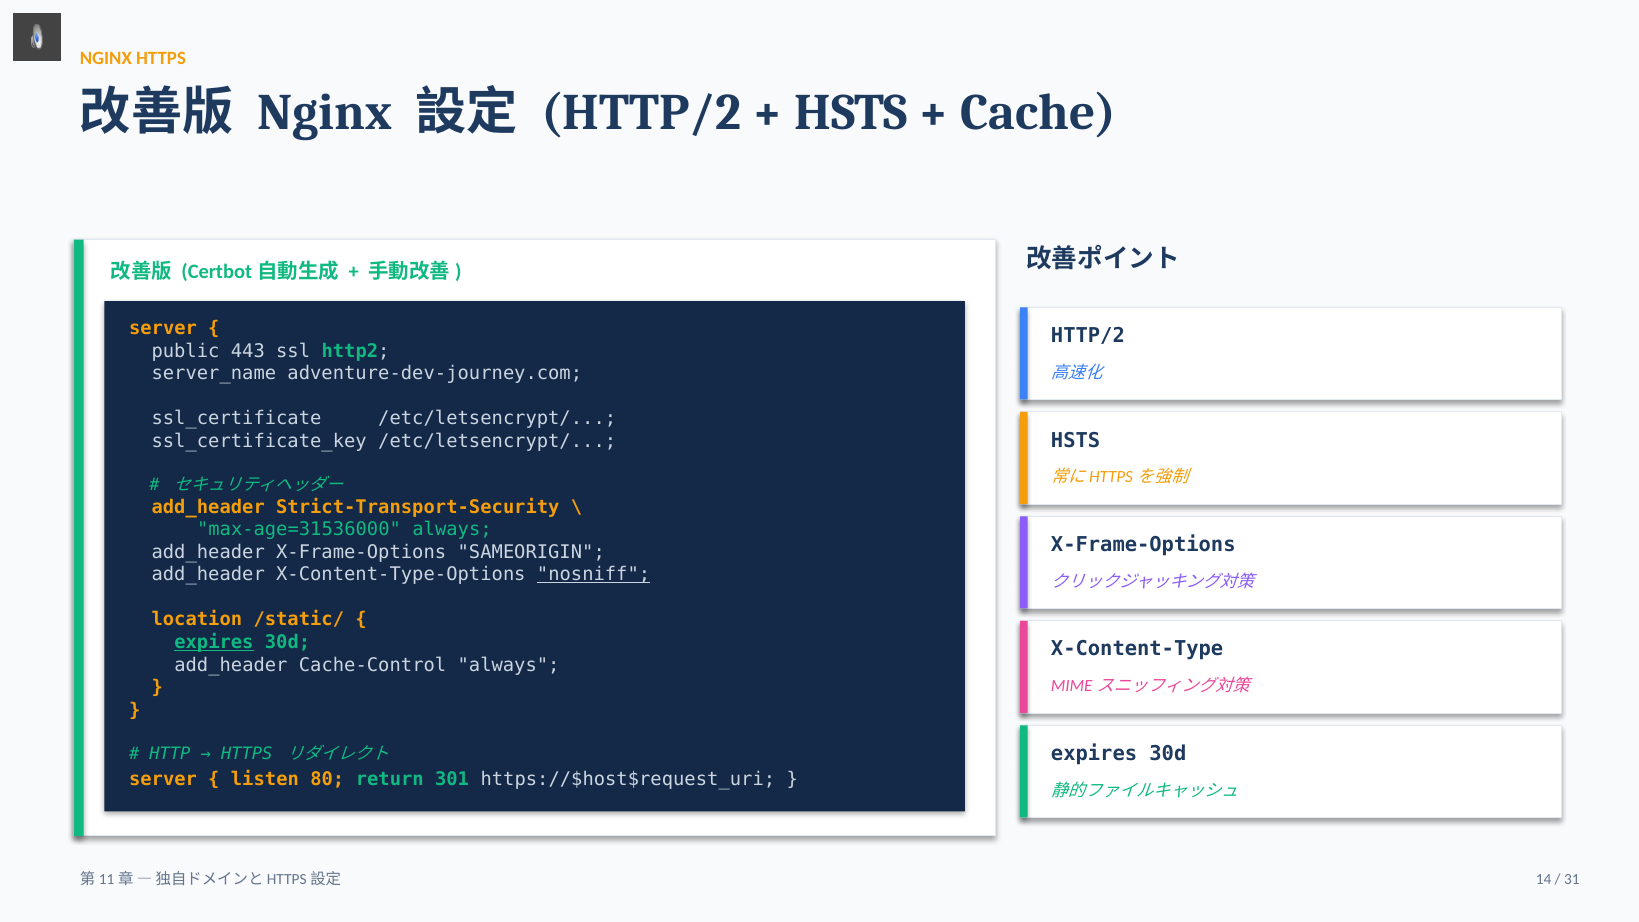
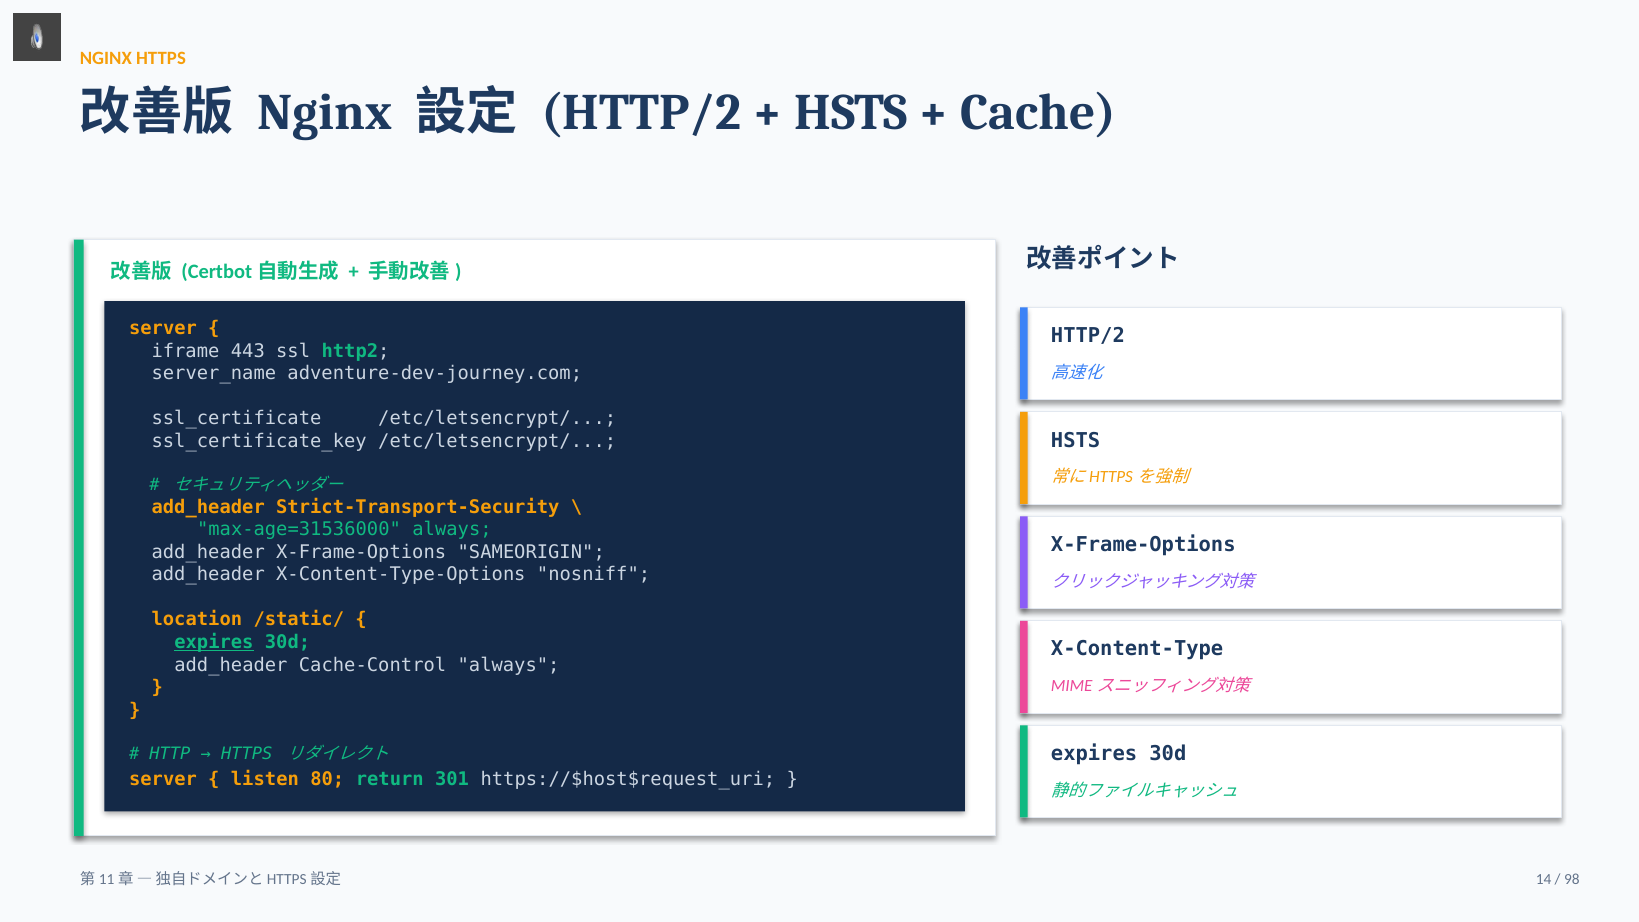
public: public -> iframe (185, 351)
nosniff underline: present -> none (594, 575)
31: 31 -> 98 (1572, 879)
